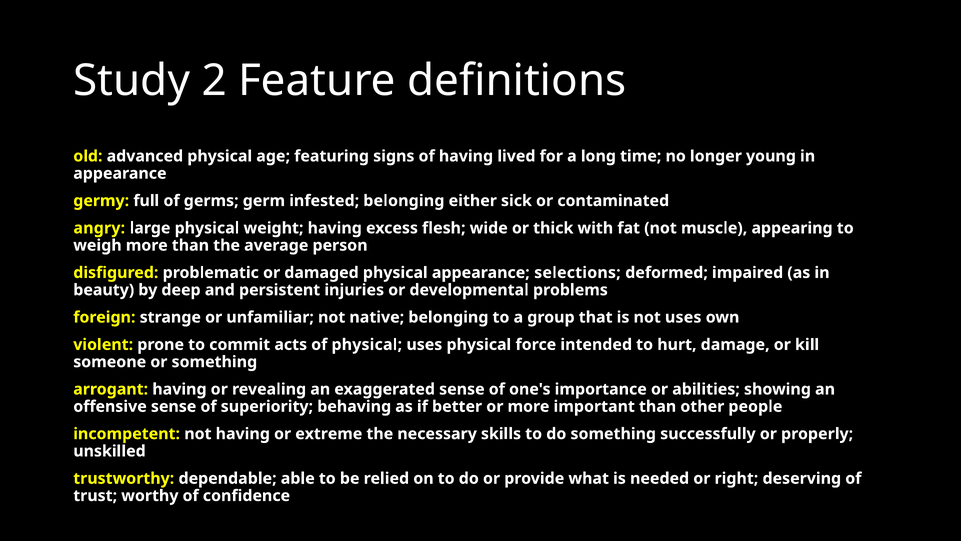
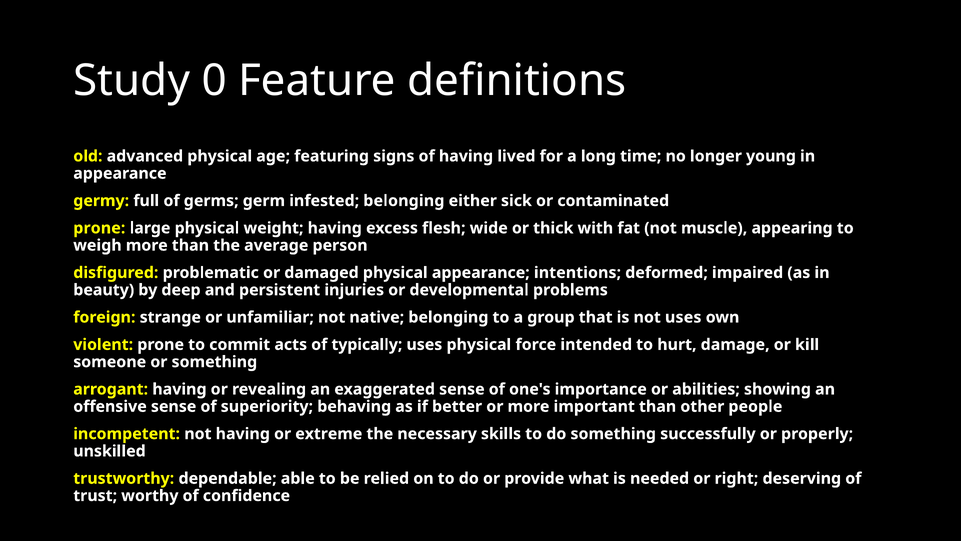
2: 2 -> 0 (214, 81)
angry: angry -> prone (99, 228)
selections: selections -> intentions (578, 272)
of physical: physical -> typically (367, 344)
